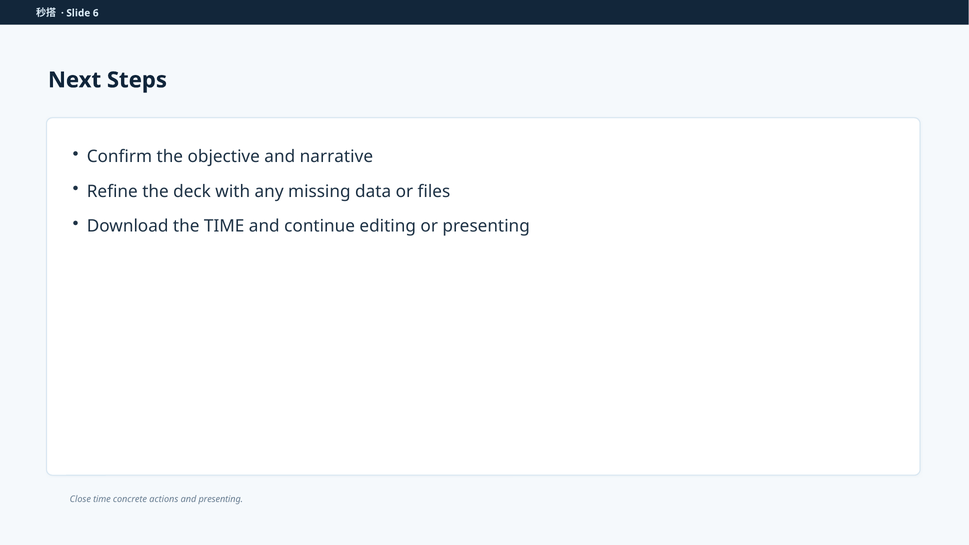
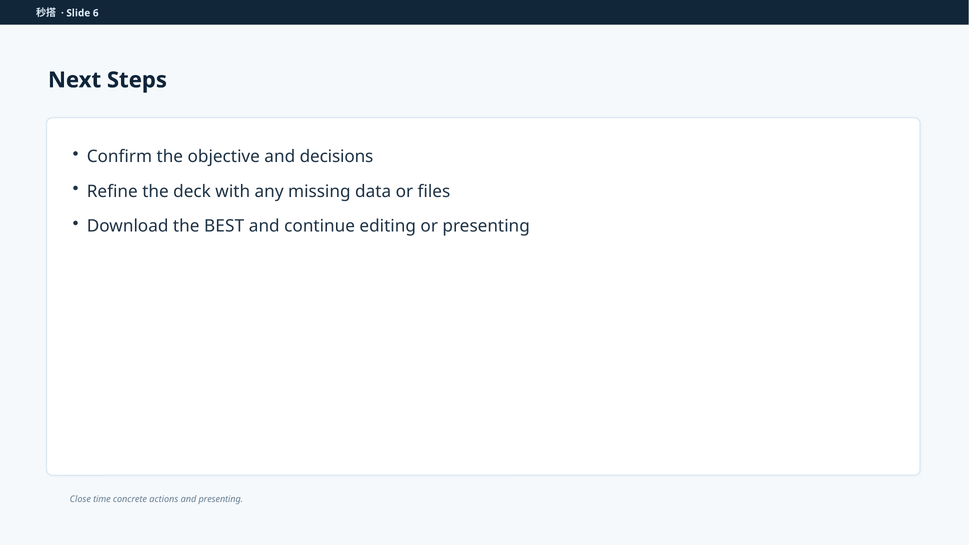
narrative: narrative -> decisions (337, 157)
the TIME: TIME -> BEST (224, 226)
